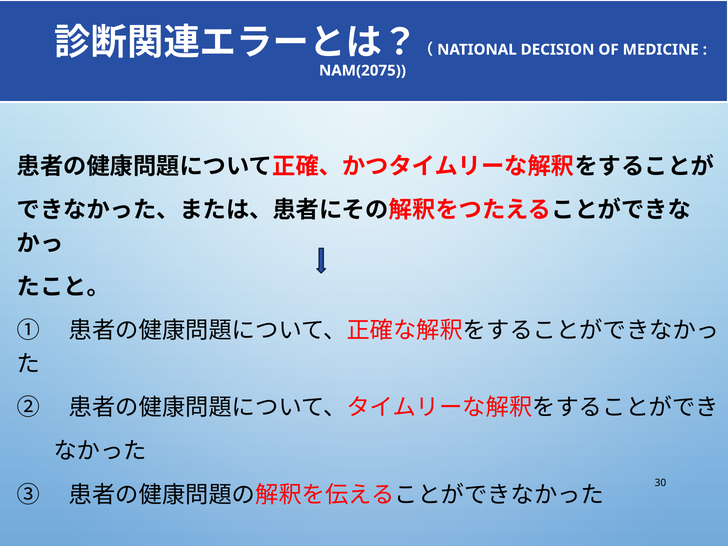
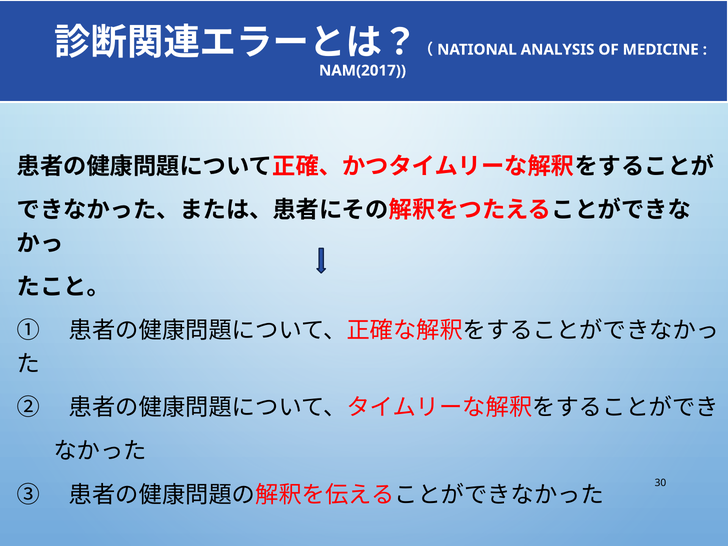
DECISION: DECISION -> ANALYSIS (558, 50)
NAM(2075: NAM(2075 -> NAM(2017 (362, 71)
